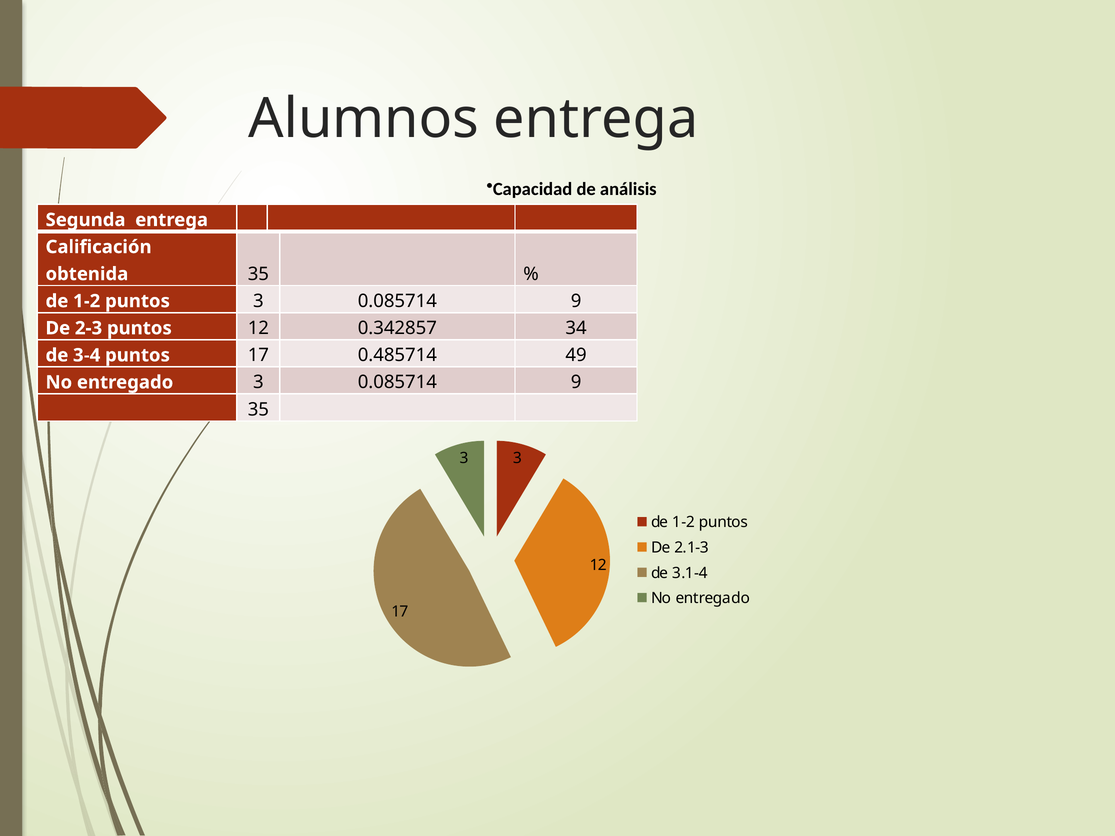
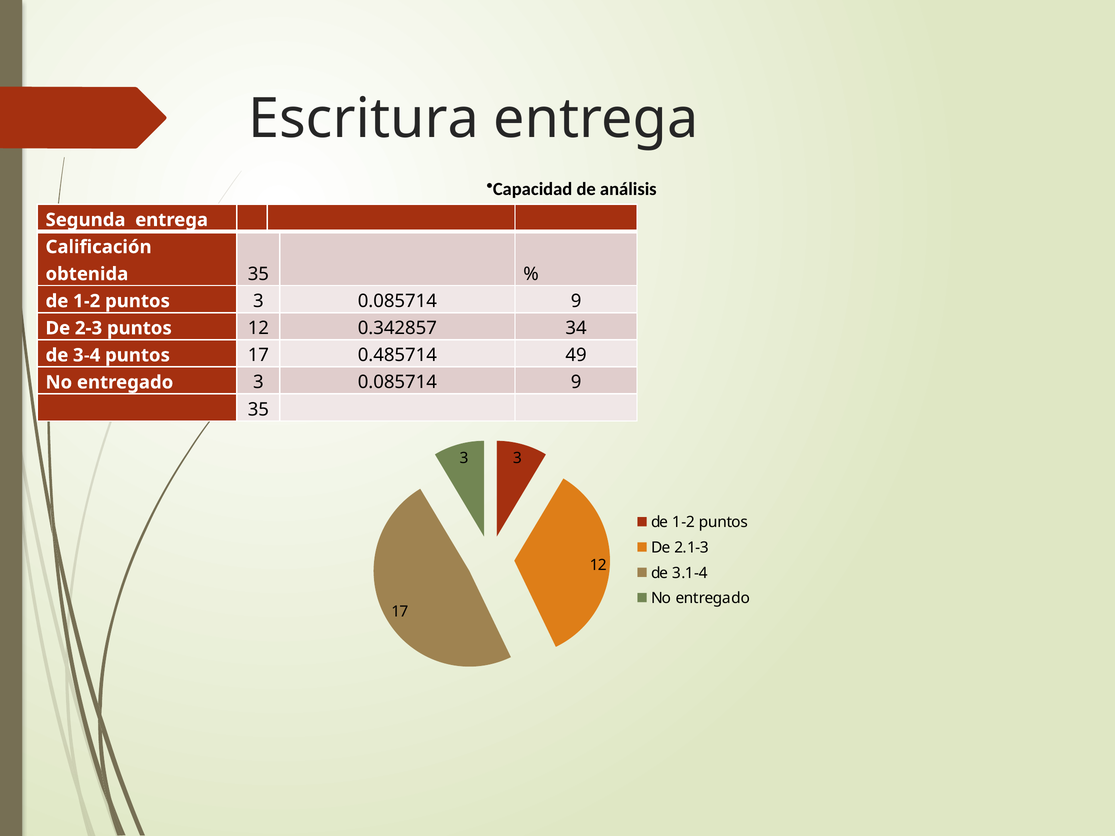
Alumnos: Alumnos -> Escritura (364, 119)
